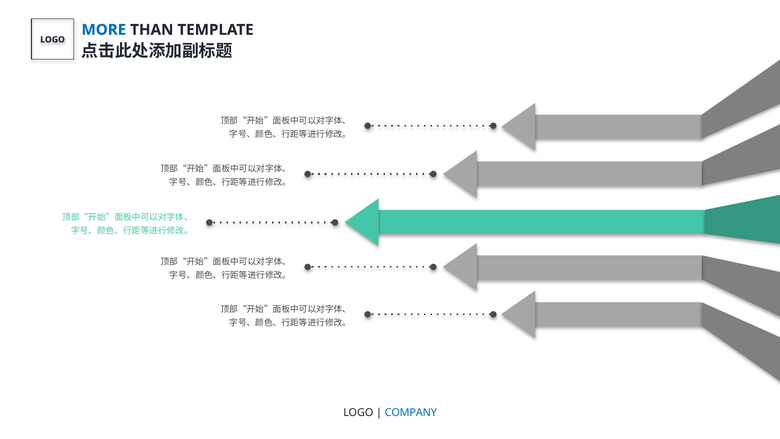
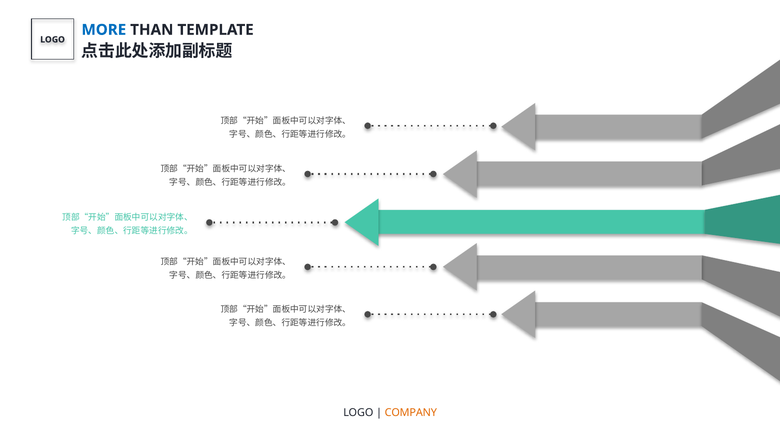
COMPANY colour: blue -> orange (411, 413)
